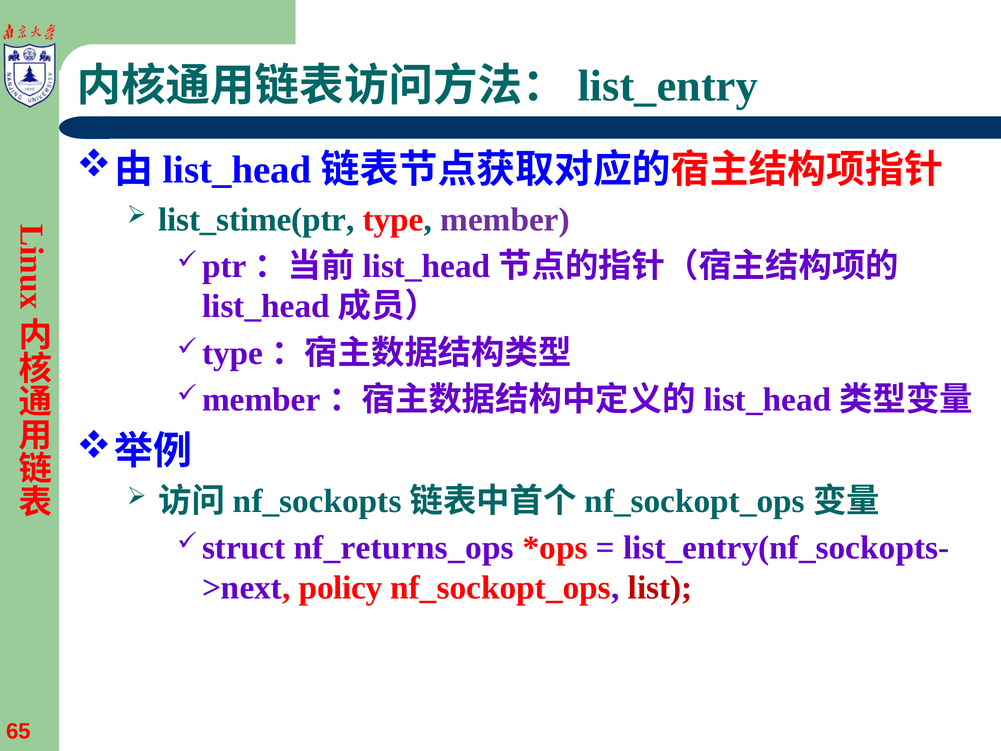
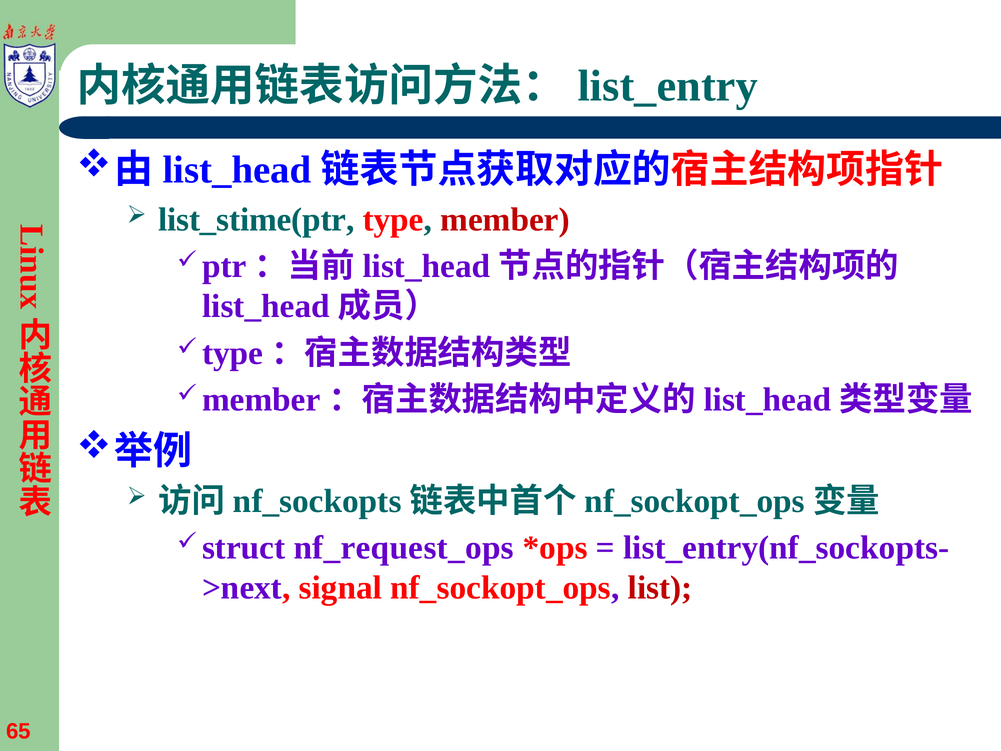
member colour: purple -> red (505, 220)
nf_returns_ops: nf_returns_ops -> nf_request_ops (404, 548)
policy: policy -> signal (340, 588)
